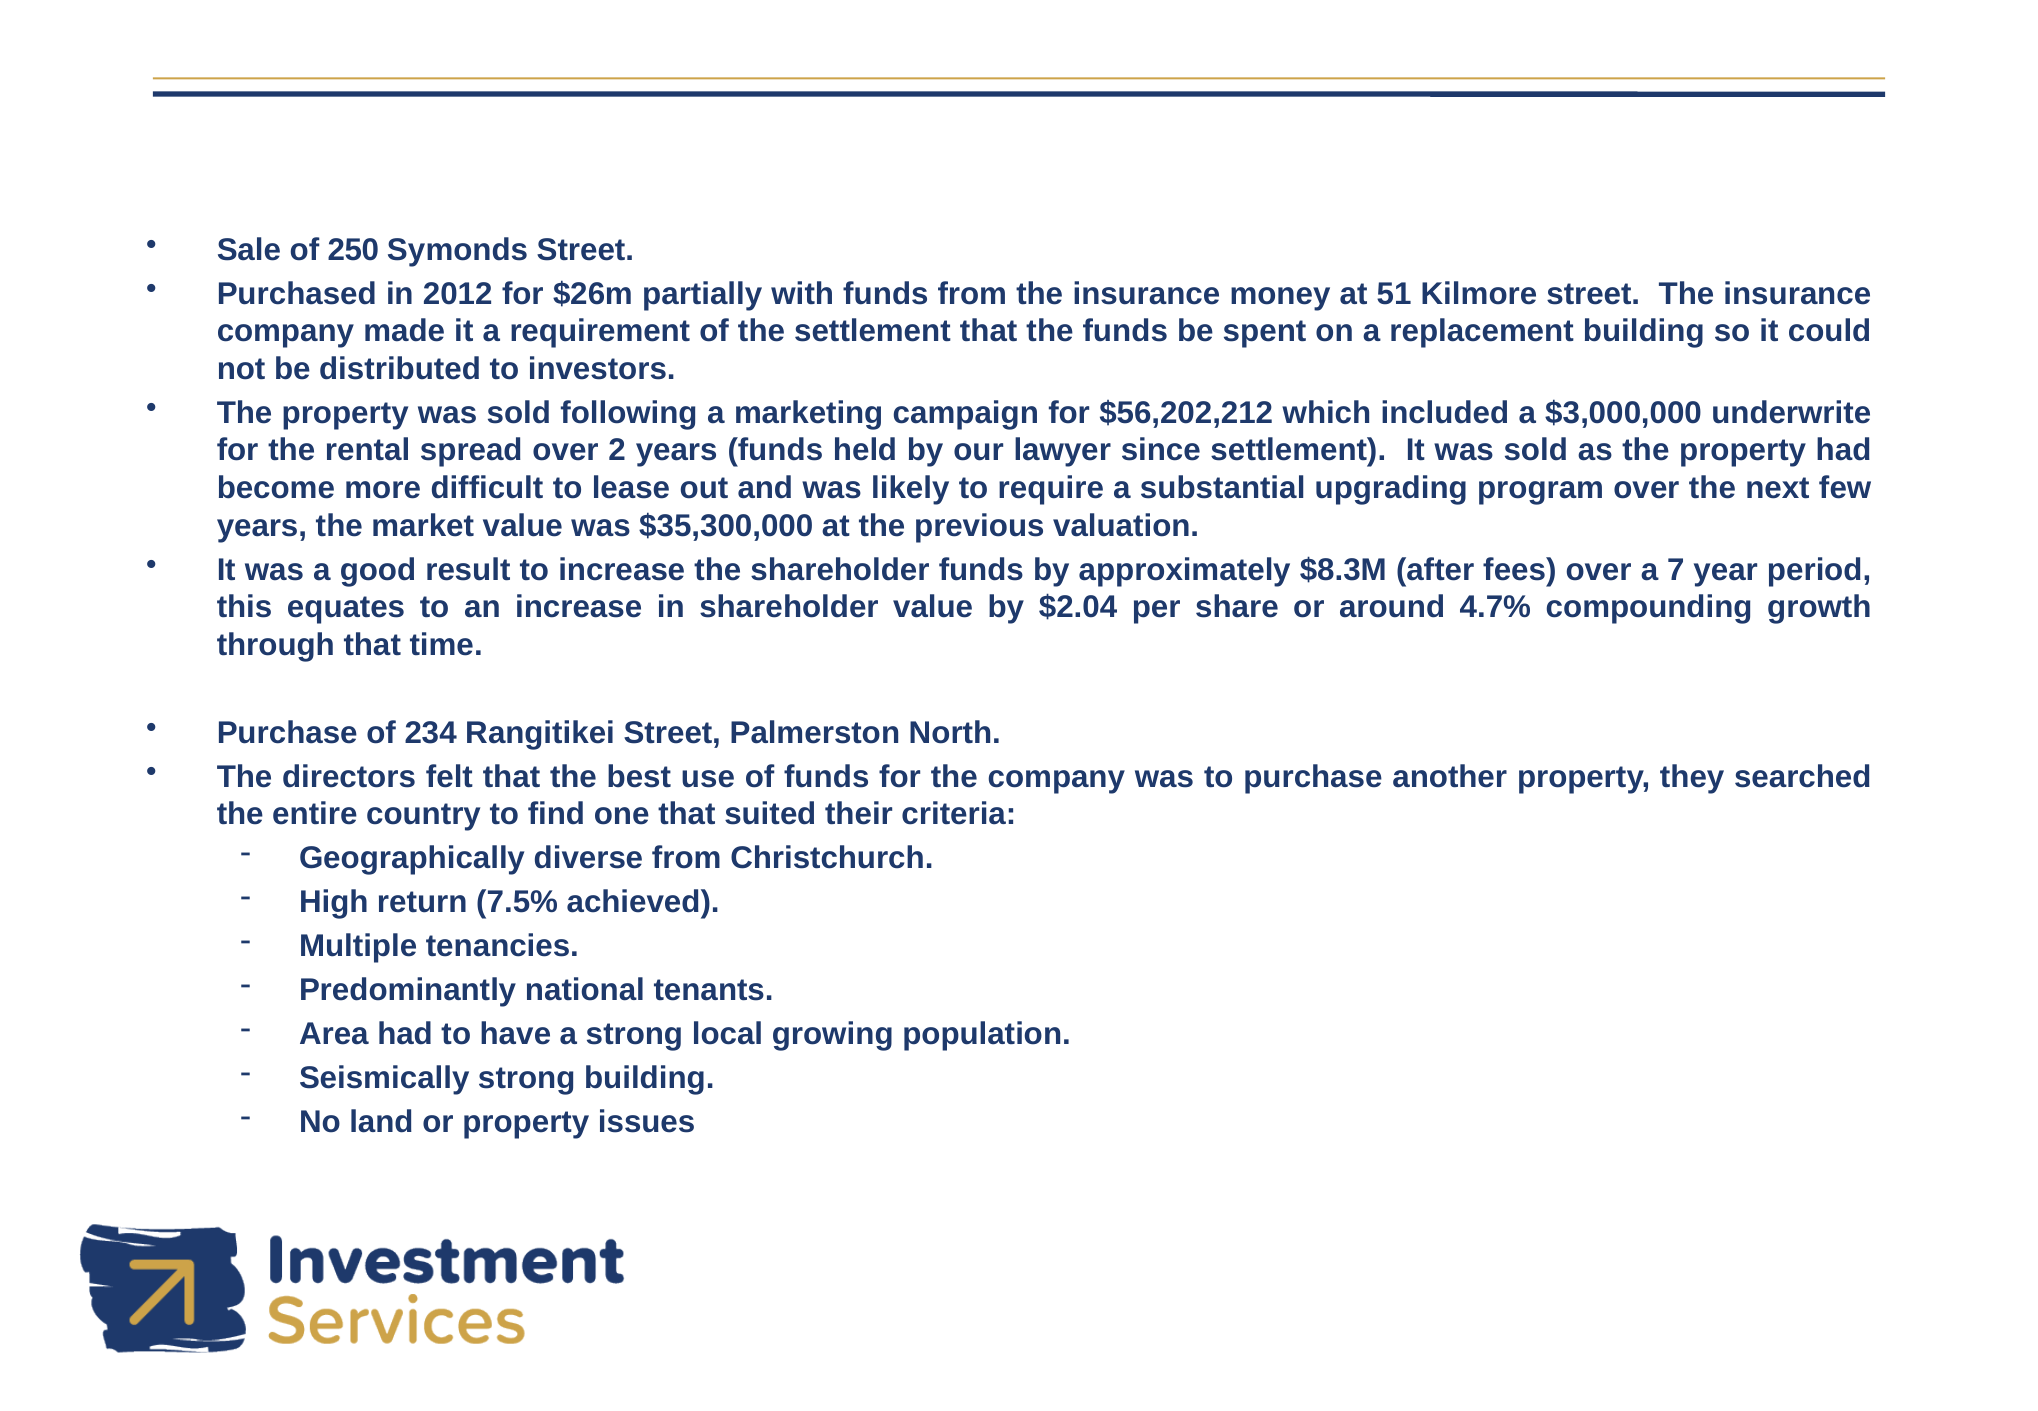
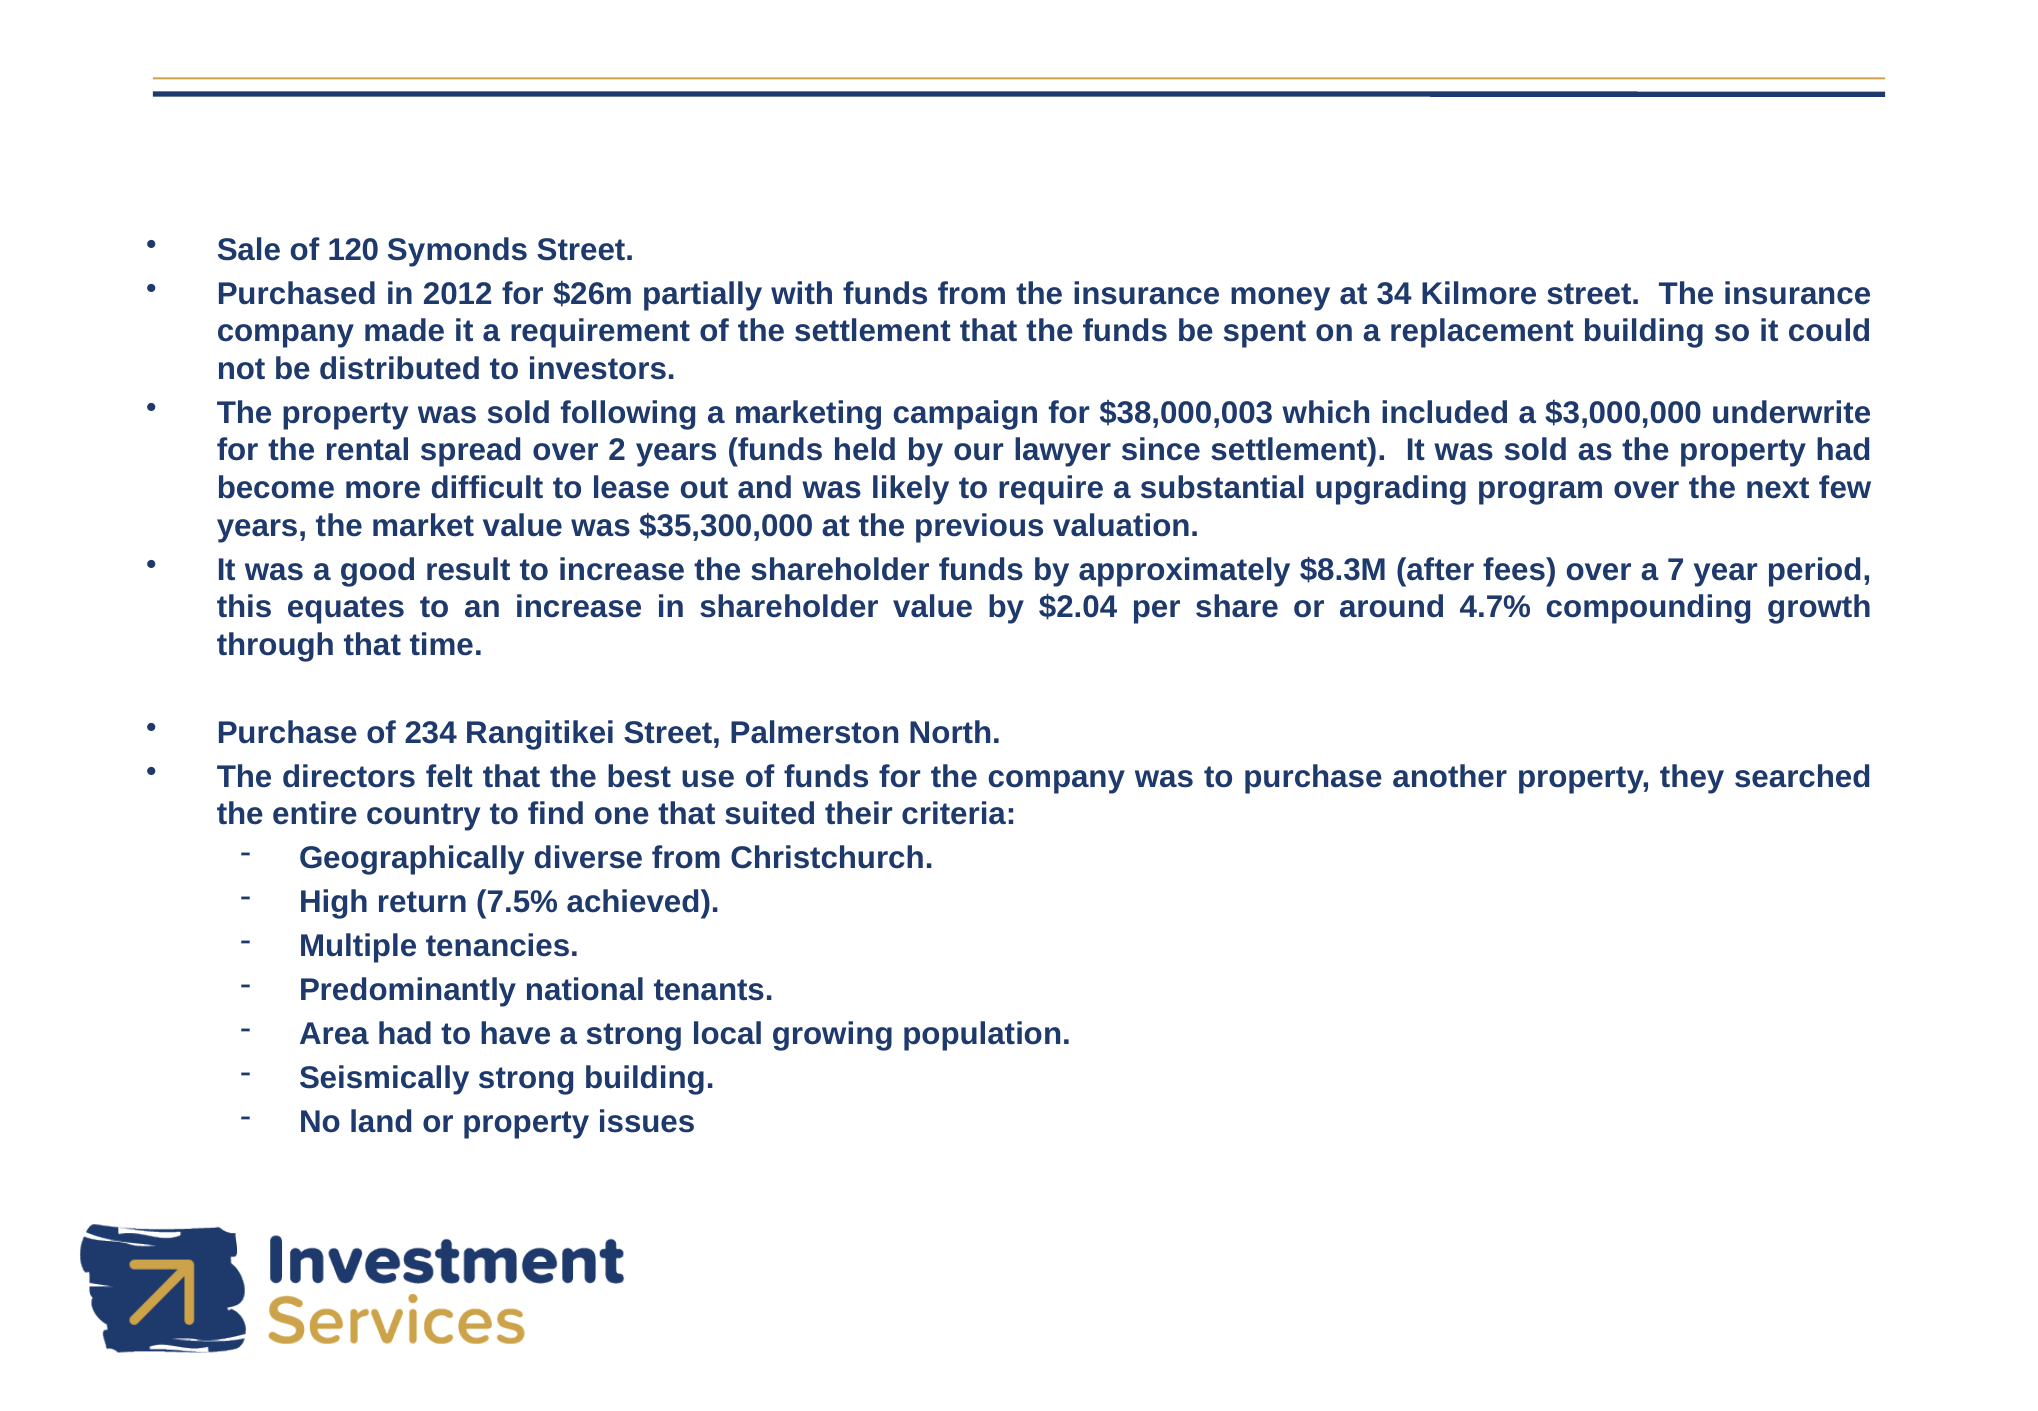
250: 250 -> 120 (353, 250)
51: 51 -> 34 (1394, 294)
$56,202,212: $56,202,212 -> $38,000,003 (1186, 413)
